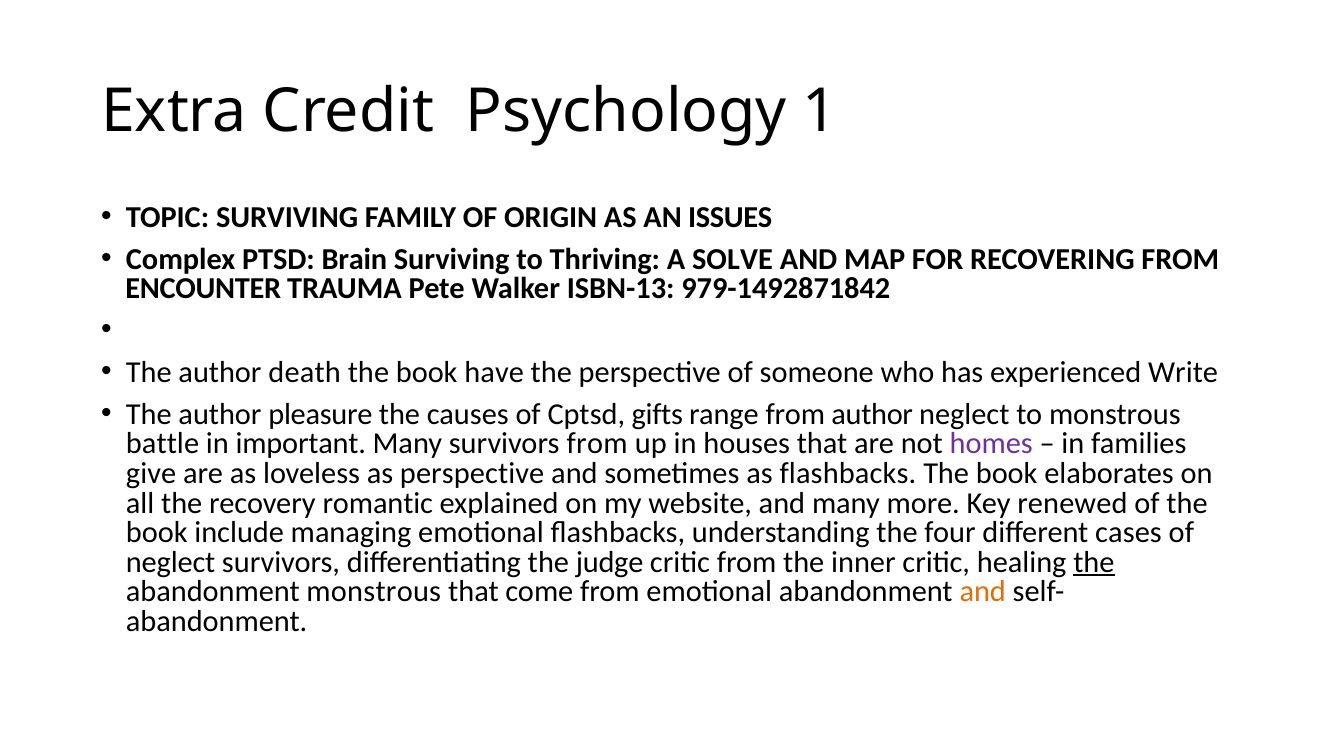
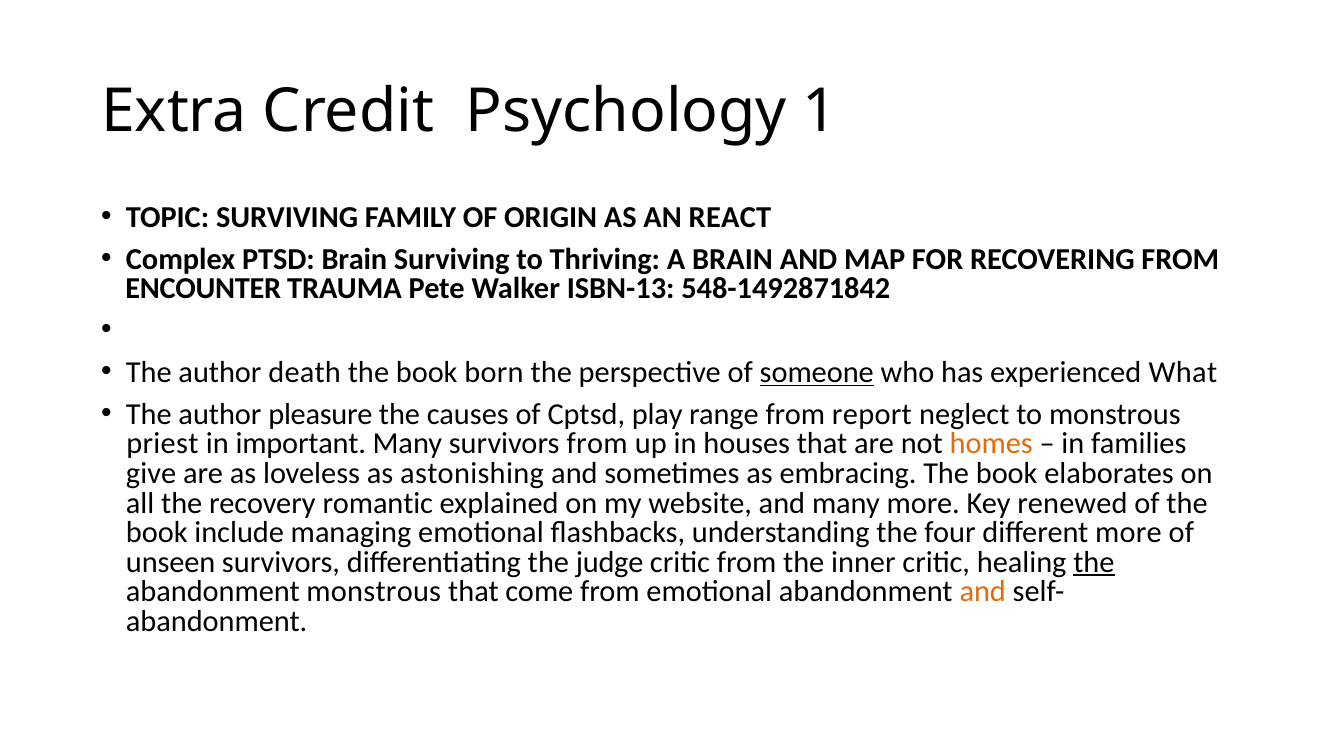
ISSUES: ISSUES -> REACT (730, 217)
A SOLVE: SOLVE -> BRAIN (732, 259)
979-1492871842: 979-1492871842 -> 548-1492871842 (786, 289)
have: have -> born (494, 372)
someone underline: none -> present (817, 372)
Write: Write -> What (1183, 372)
gifts: gifts -> play (657, 414)
from author: author -> report (872, 414)
battle: battle -> priest (162, 444)
homes colour: purple -> orange (991, 444)
as perspective: perspective -> astonishing (472, 473)
as flashbacks: flashbacks -> embracing (848, 473)
different cases: cases -> more (1128, 532)
neglect: neglect -> unseen (171, 562)
